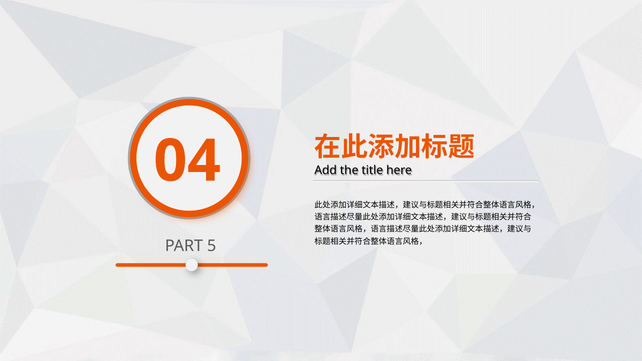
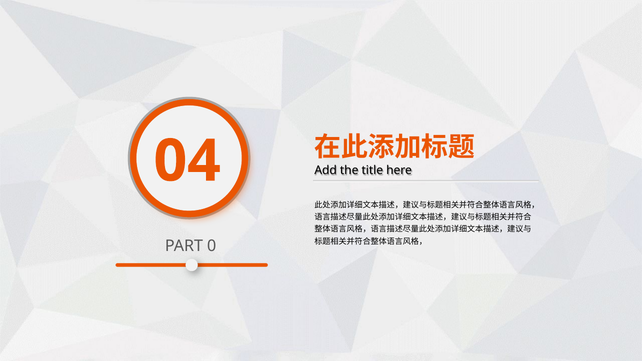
5: 5 -> 0 (212, 246)
